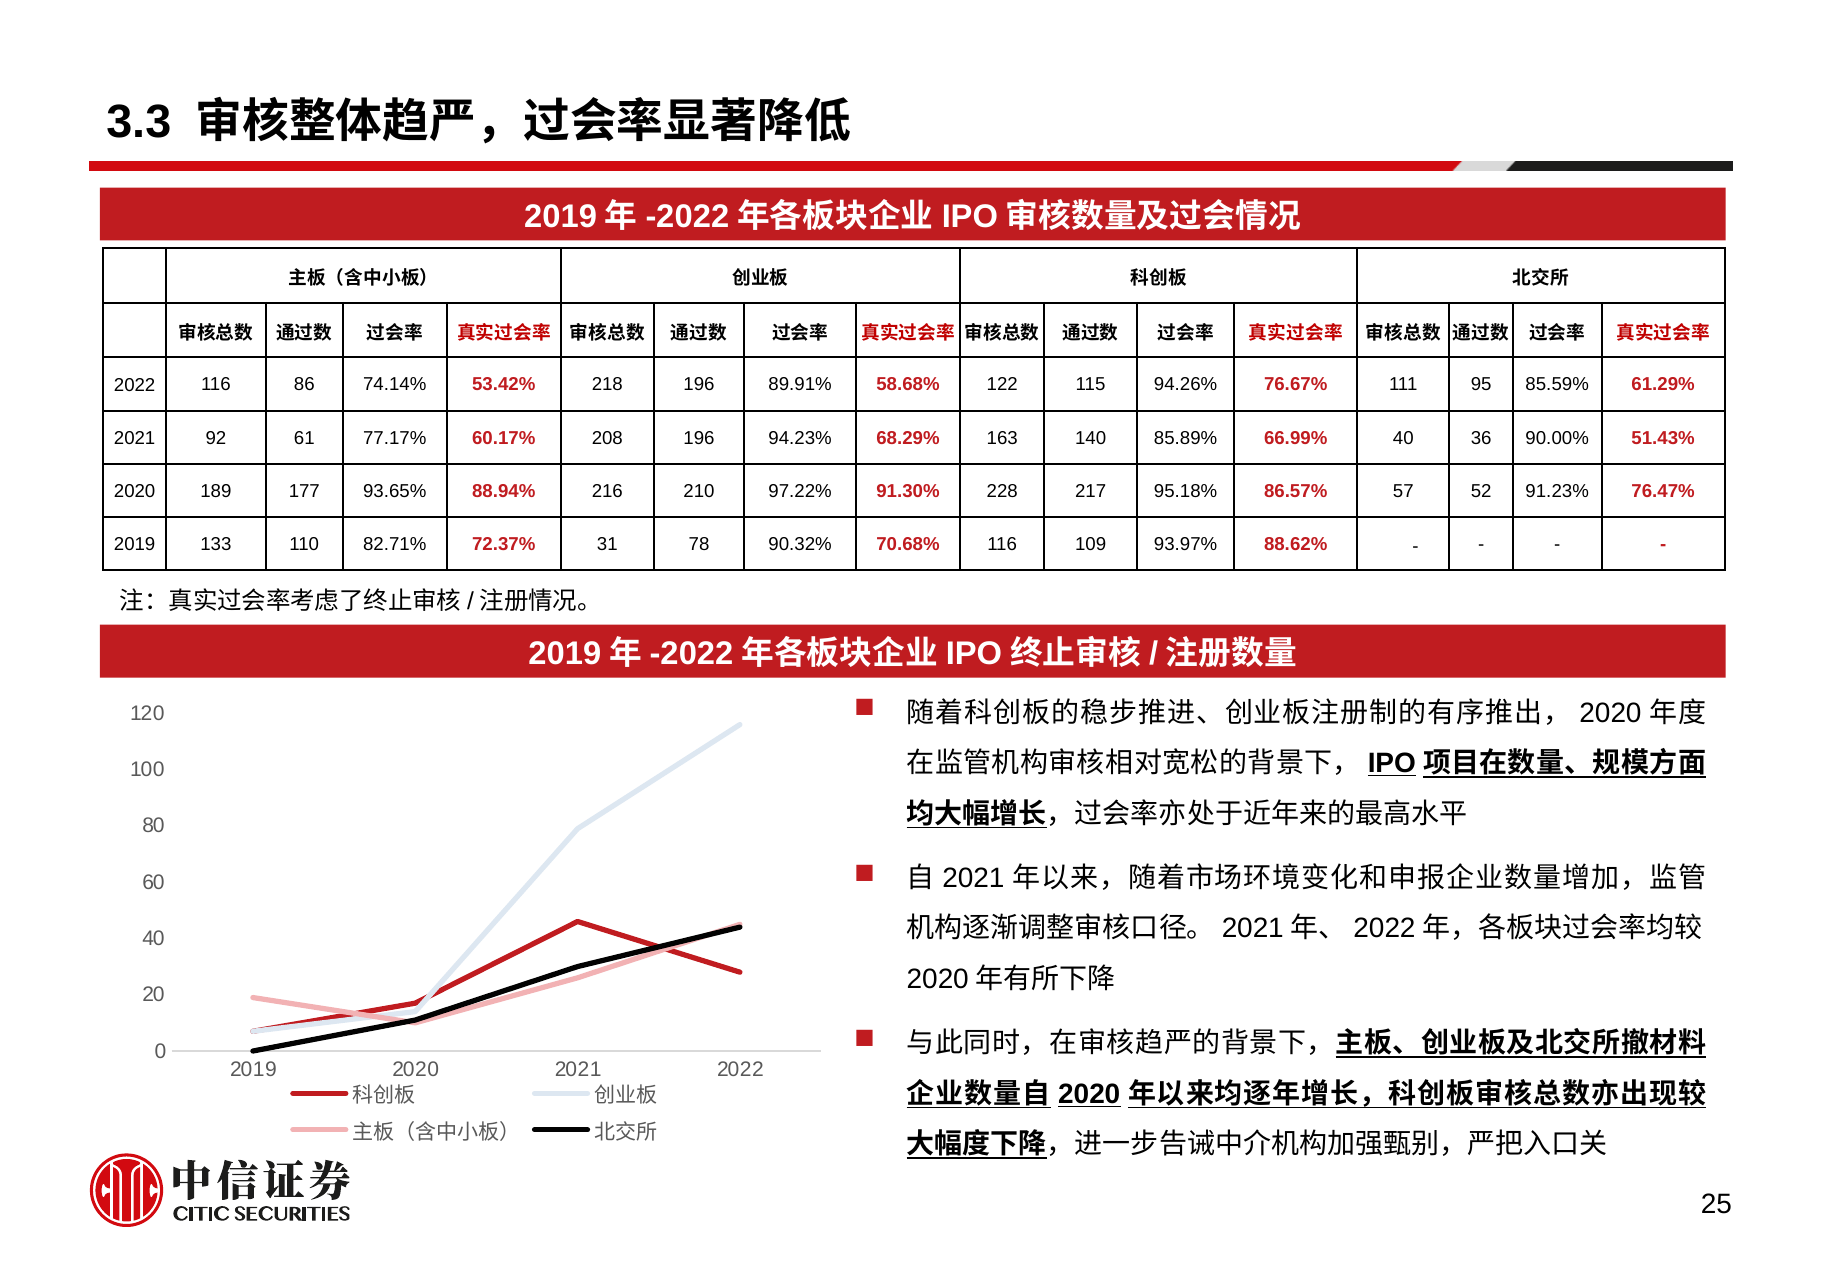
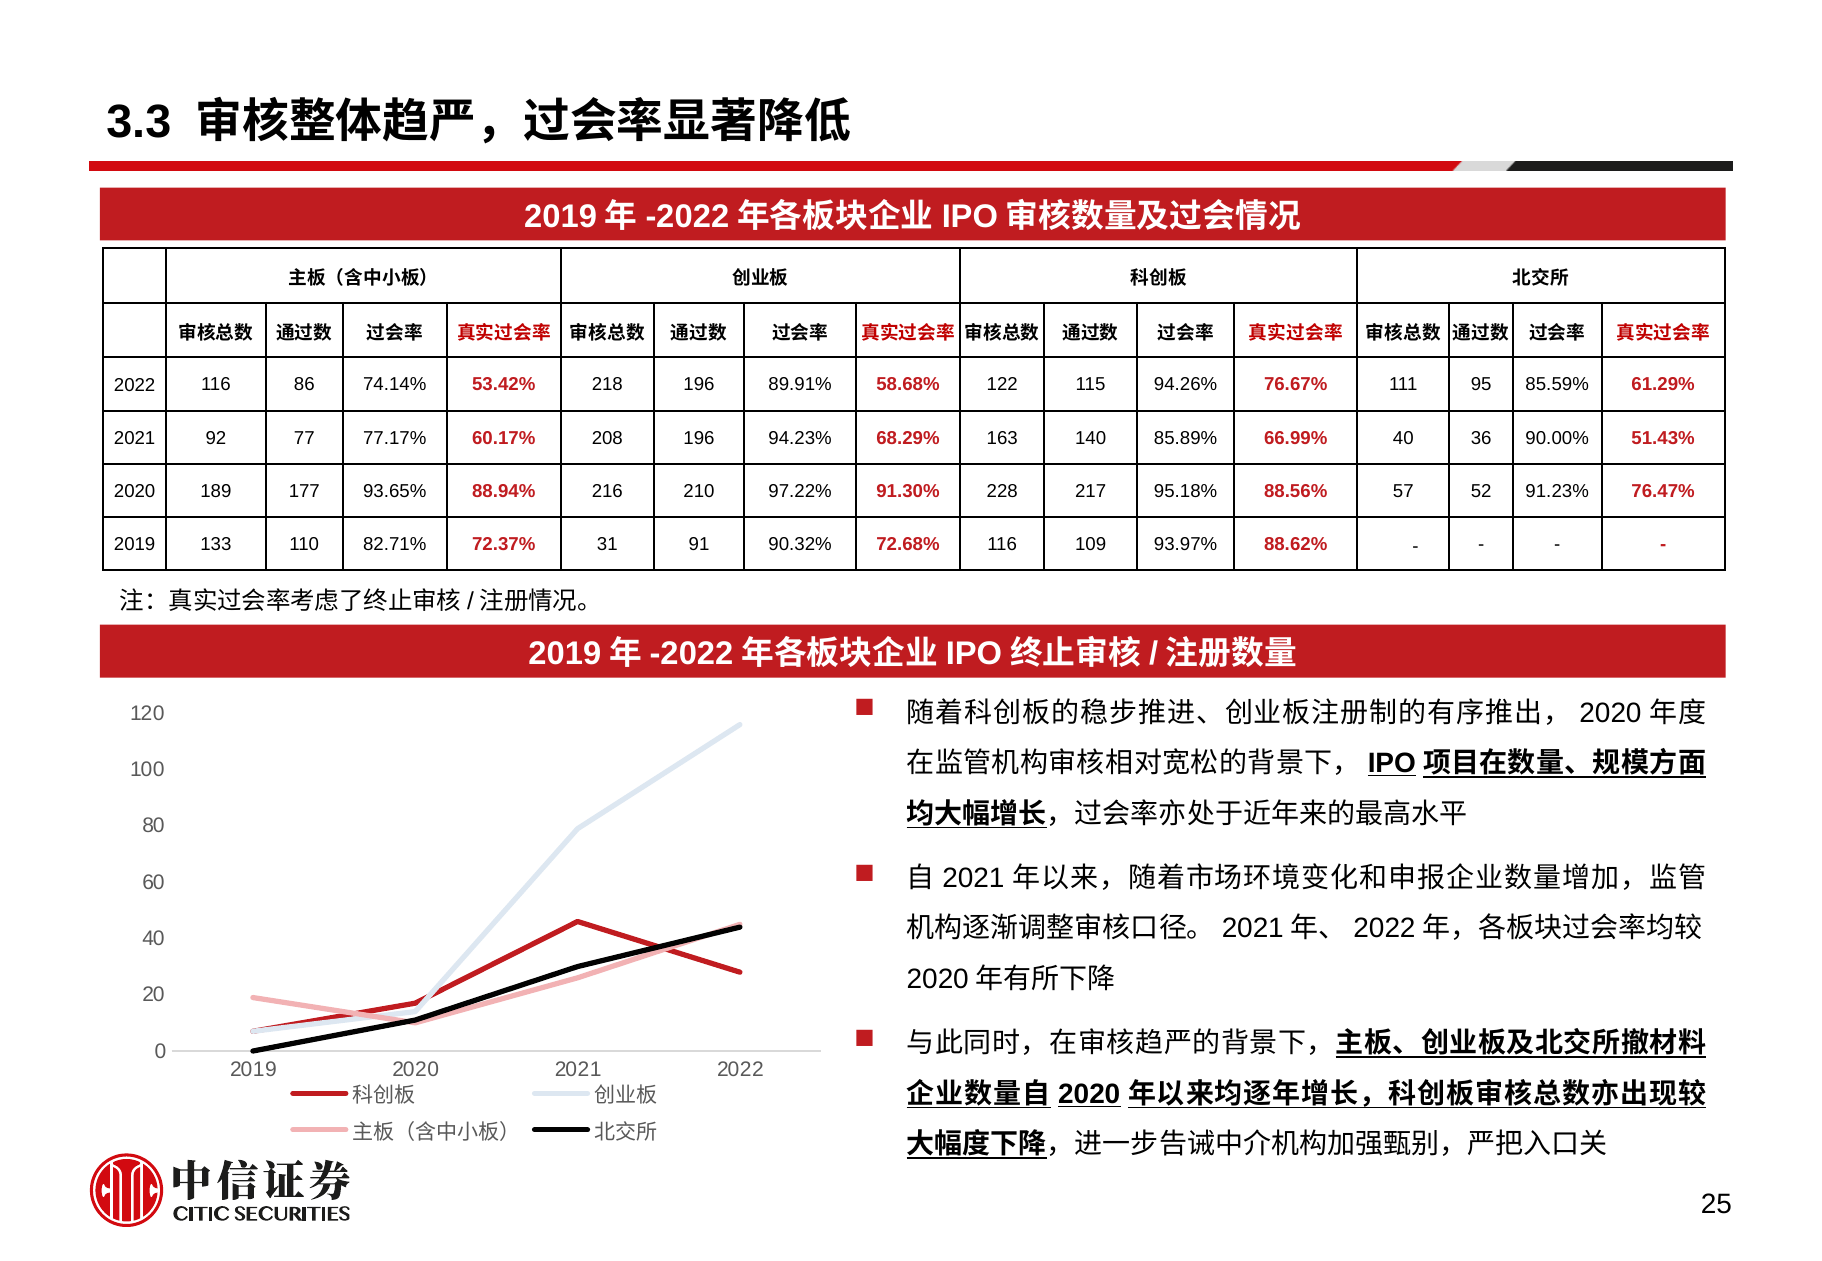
61: 61 -> 77 (304, 438)
86.57%: 86.57% -> 88.56% (1296, 491)
78: 78 -> 91 (699, 545)
70.68%: 70.68% -> 72.68% (908, 545)
